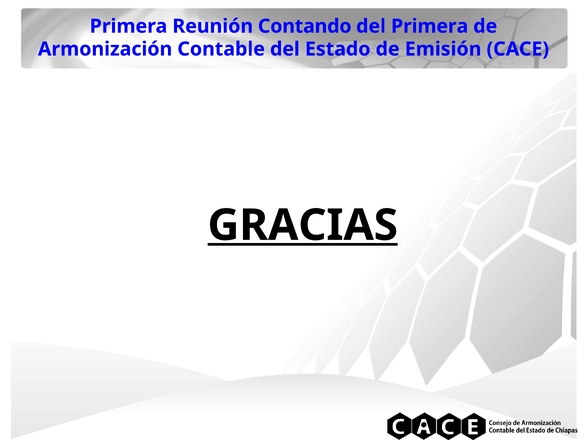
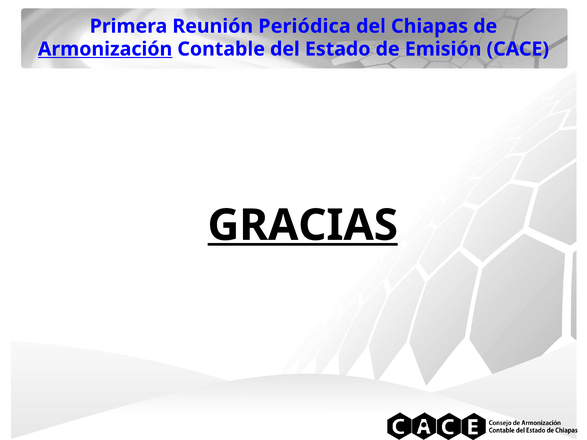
Contando: Contando -> Periódica (305, 26)
del Primera: Primera -> Chiapas (430, 26)
Armonización underline: none -> present (105, 49)
